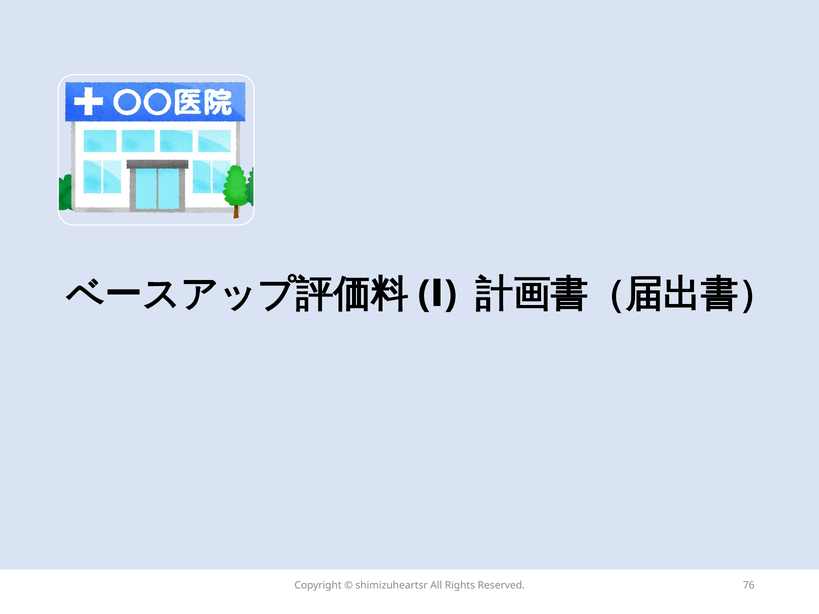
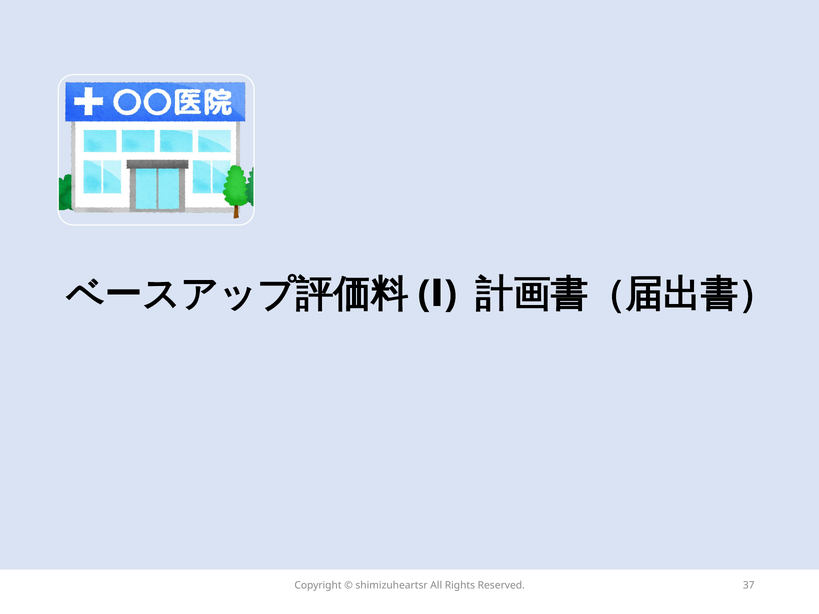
76: 76 -> 37 (749, 586)
